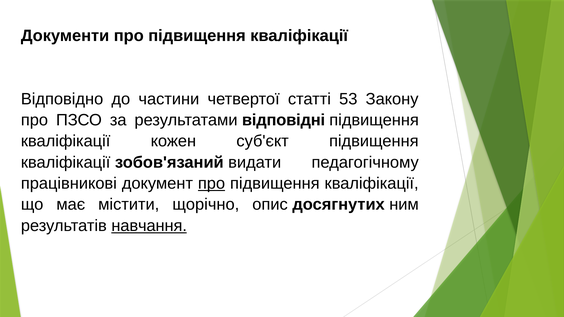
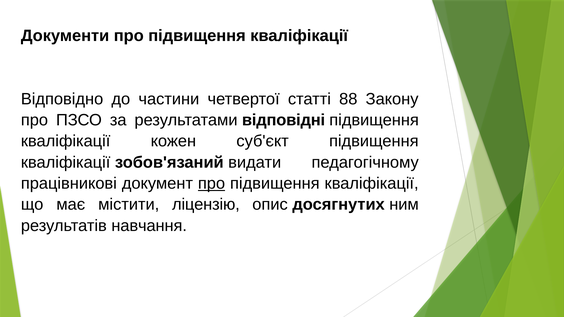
53: 53 -> 88 (348, 99)
щорічно: щорічно -> ліцензію (206, 205)
навчання underline: present -> none (149, 226)
